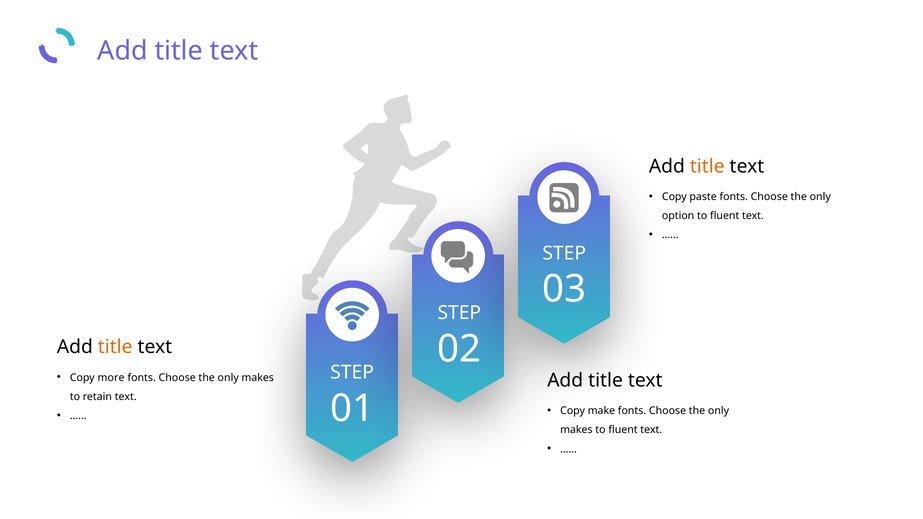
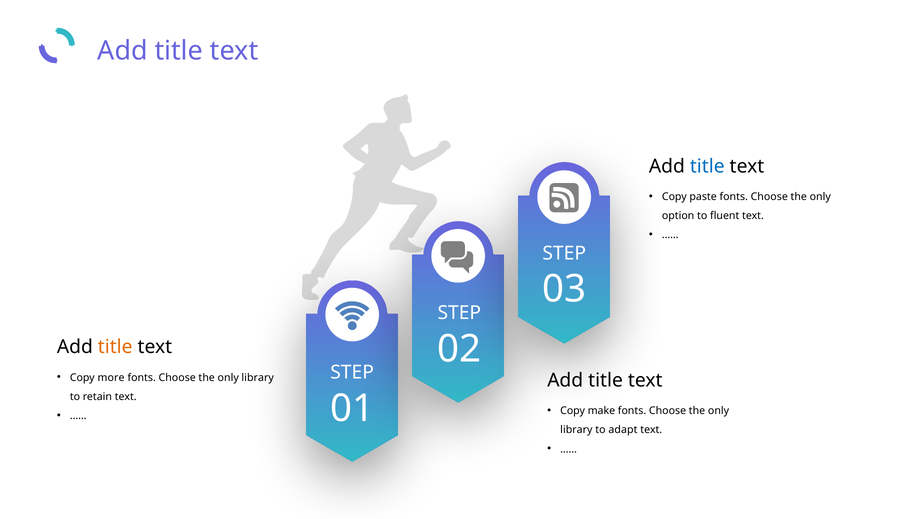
title colour: orange -> blue (707, 166)
makes: makes -> library (258, 378)
makes: makes -> library (576, 430)
fluent: fluent -> adapt (623, 430)
